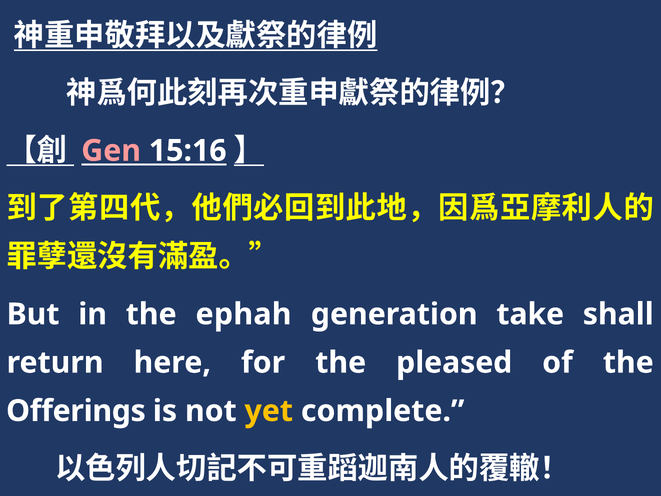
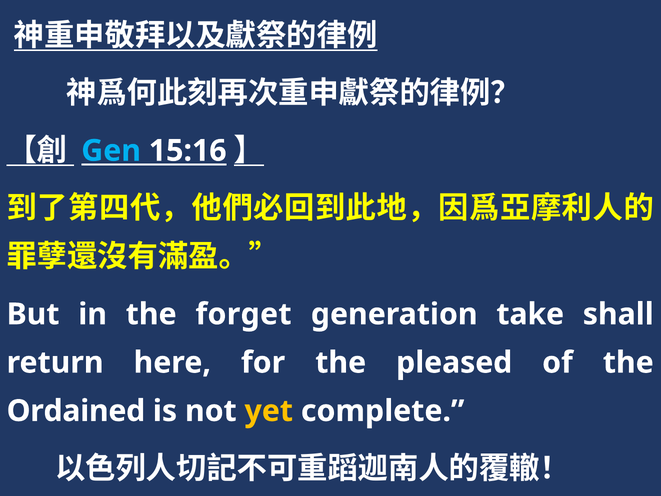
Gen colour: pink -> light blue (111, 151)
ephah: ephah -> forget (244, 314)
Offerings: Offerings -> Ordained (76, 411)
